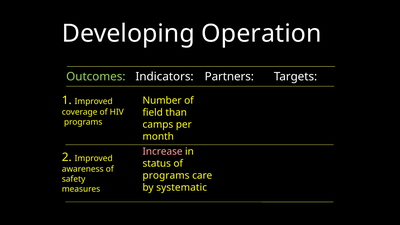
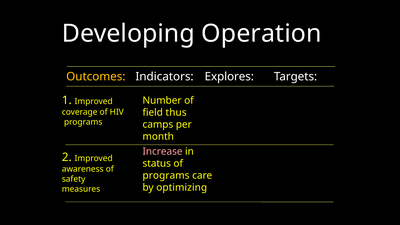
Outcomes colour: light green -> yellow (96, 77)
Partners: Partners -> Explores (229, 77)
than: than -> thus (176, 112)
systematic: systematic -> optimizing (182, 188)
